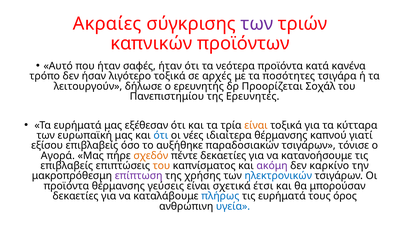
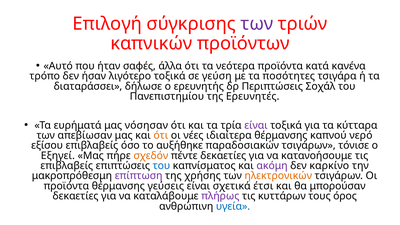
Ακραίες: Ακραίες -> Επιλογή (107, 24)
σαφές ήταν: ήταν -> άλλα (170, 66)
αρχές: αρχές -> γεύση (217, 76)
λειτουργούν: λειτουργούν -> διαταράσσει (88, 86)
Προορίζεται: Προορίζεται -> Περιπτώσεις (272, 86)
εξέθεσαν: εξέθεσαν -> νόσησαν (146, 125)
είναι colour: orange -> purple (256, 125)
ευρωπαϊκή: ευρωπαϊκή -> απεβίωσαν (85, 135)
ότι colour: blue -> orange (161, 135)
γιατί: γιατί -> νερό (361, 135)
Αγορά: Αγορά -> Εξηγεί (58, 156)
του colour: orange -> blue (161, 166)
ηλεκτρονικών colour: blue -> orange (278, 176)
πλήρως colour: blue -> purple (220, 196)
τις ευρήματά: ευρήματά -> κυττάρων (282, 196)
